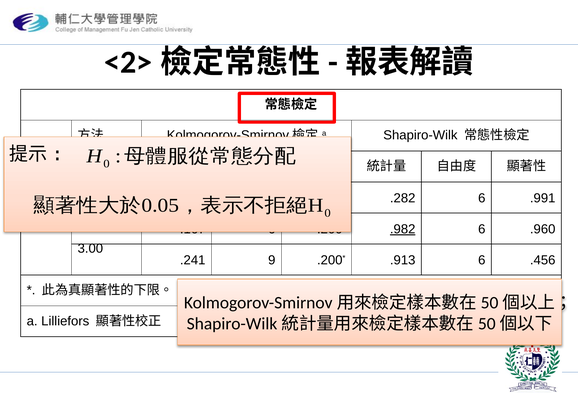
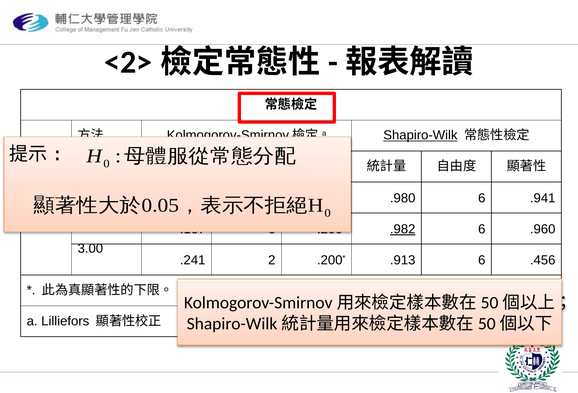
Shapiro-Wilk underline: none -> present (420, 135)
.282: .282 -> .980 (403, 198)
.991: .991 -> .941 (543, 198)
9: 9 -> 2 (272, 260)
